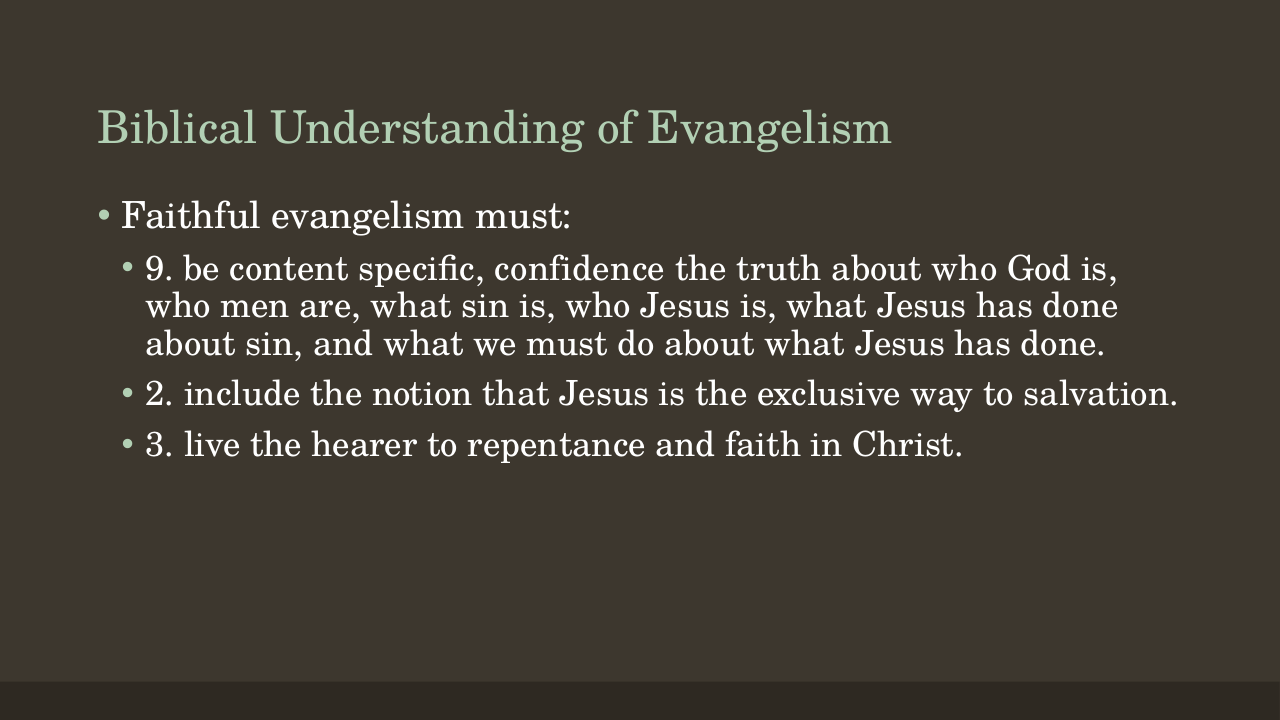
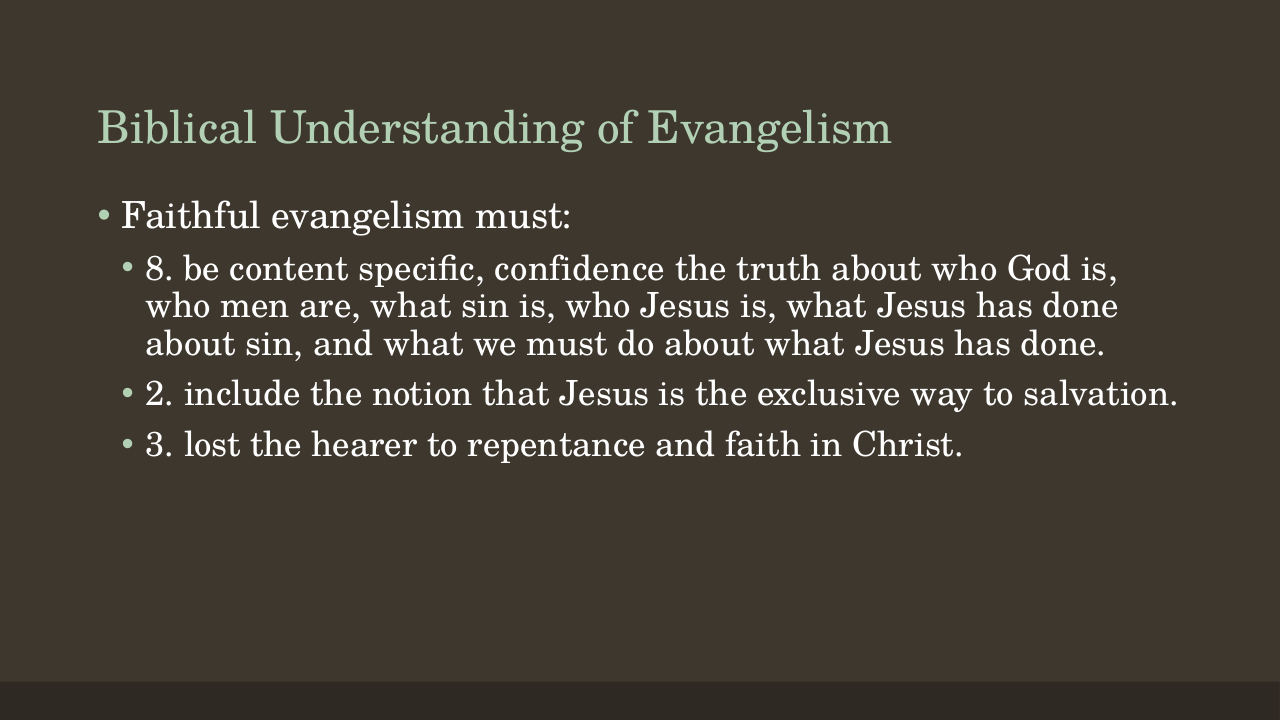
9: 9 -> 8 (160, 269)
live: live -> lost (212, 445)
